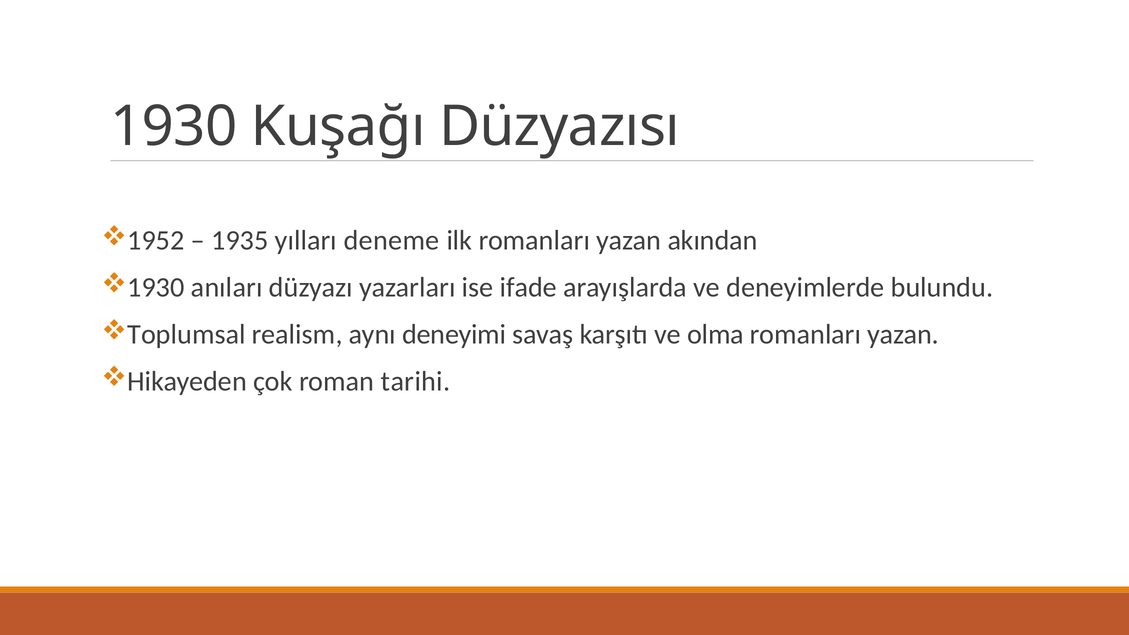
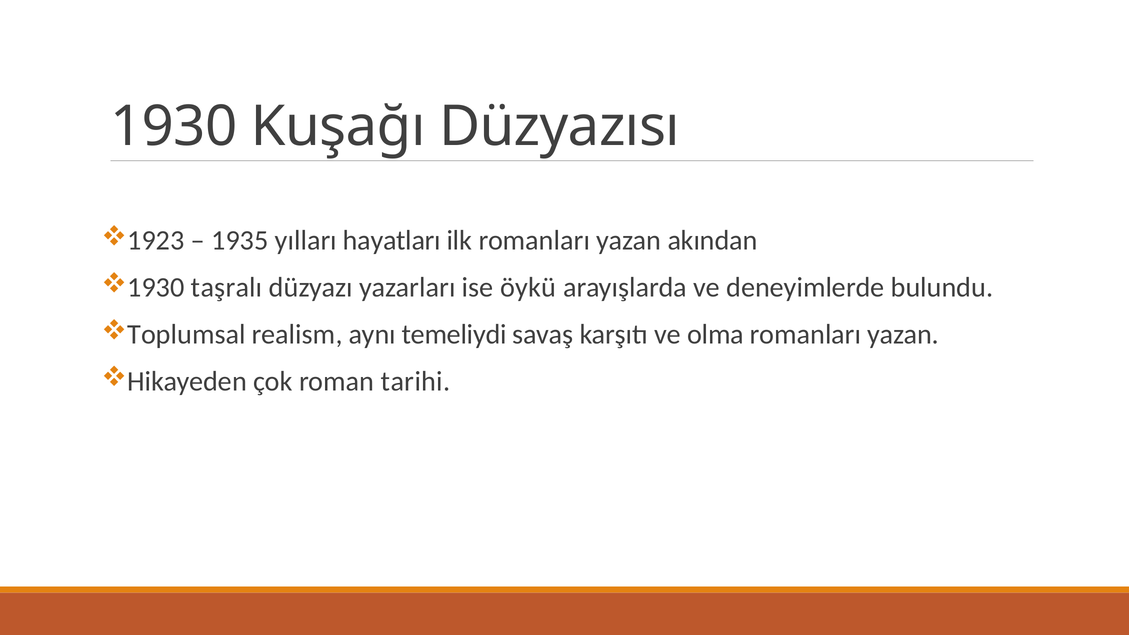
1952: 1952 -> 1923 (156, 241)
deneme: deneme -> hayatları (392, 241)
anıları: anıları -> taşralı (227, 288)
ifade: ifade -> öykü (528, 288)
deneyimi: deneyimi -> temeliydi (454, 334)
